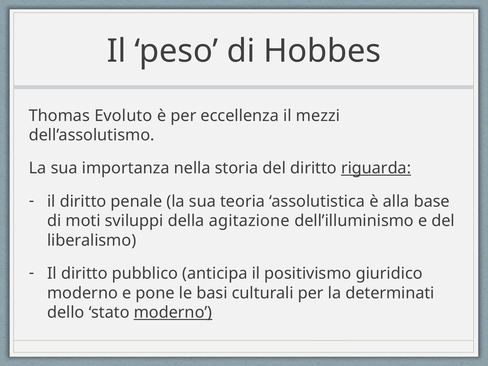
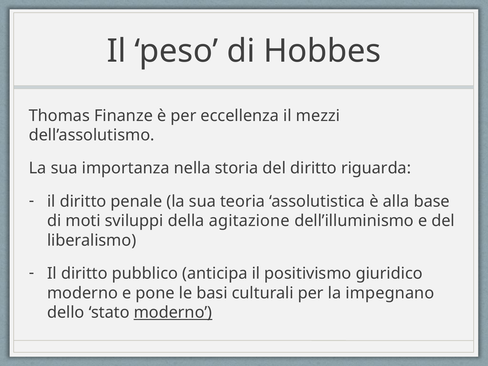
Evoluto: Evoluto -> Finanze (123, 116)
riguarda underline: present -> none (376, 168)
determinati: determinati -> impegnano (390, 293)
